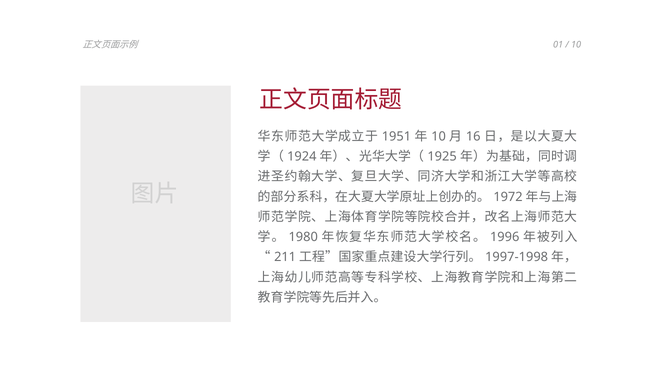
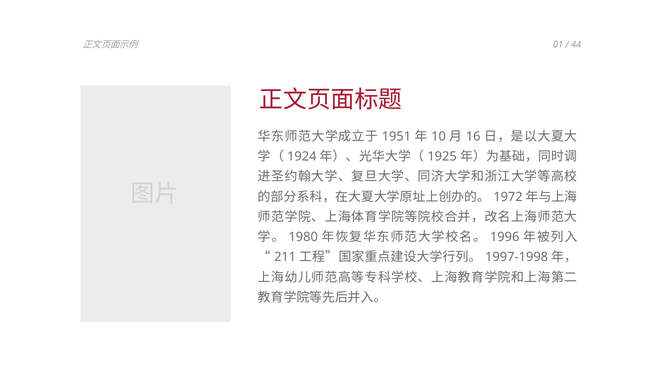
10: 10 -> 44 (576, 45)
